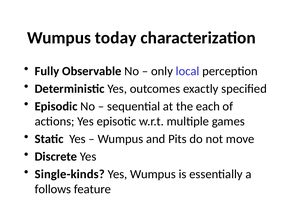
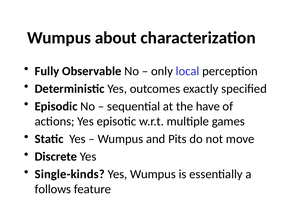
today: today -> about (116, 38)
each: each -> have (208, 106)
